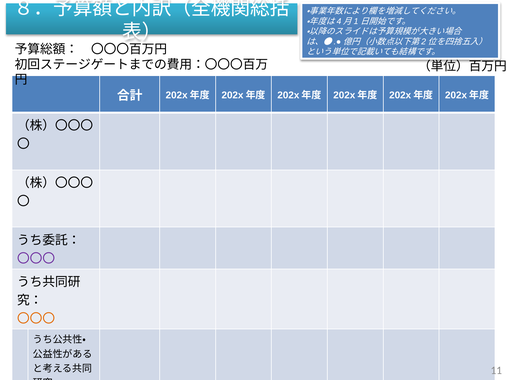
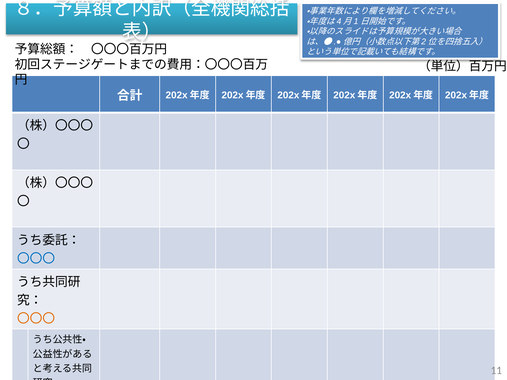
〇〇〇 colour: purple -> blue (36, 259)
